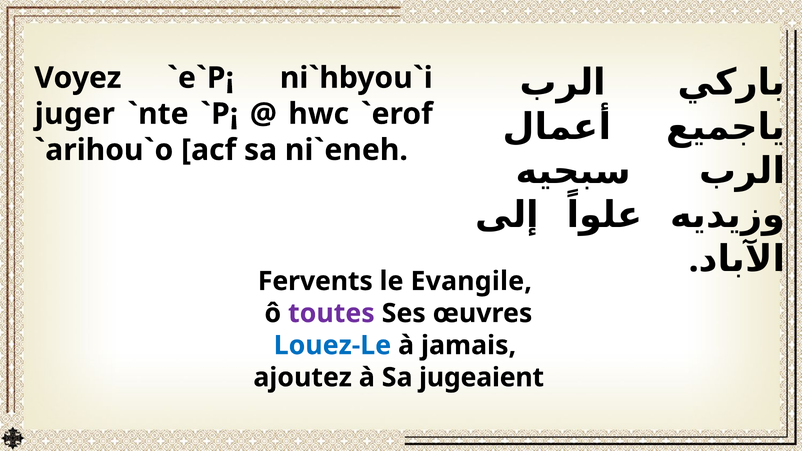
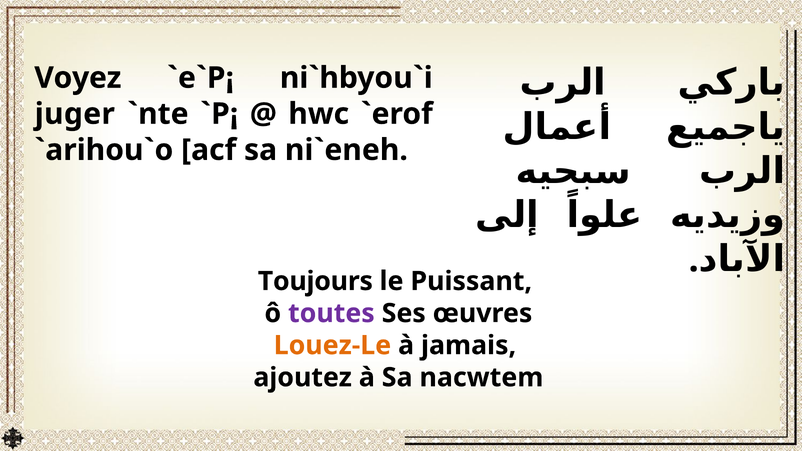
Fervents: Fervents -> Toujours (315, 281)
Evangile: Evangile -> Puissant (471, 281)
Louez-Le colour: blue -> orange (332, 345)
jugeaient: jugeaient -> nacwtem (481, 378)
